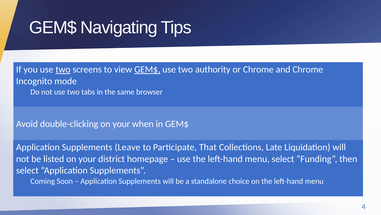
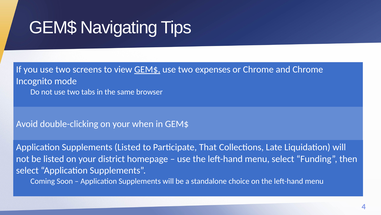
two underline: present -> none (63, 69)
authority: authority -> expenses (213, 69)
Supplements Leave: Leave -> Listed (128, 147)
